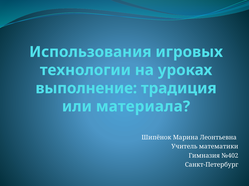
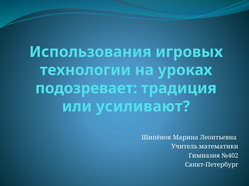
выполнение: выполнение -> подозревает (86, 89)
материала: материала -> усиливают (143, 107)
